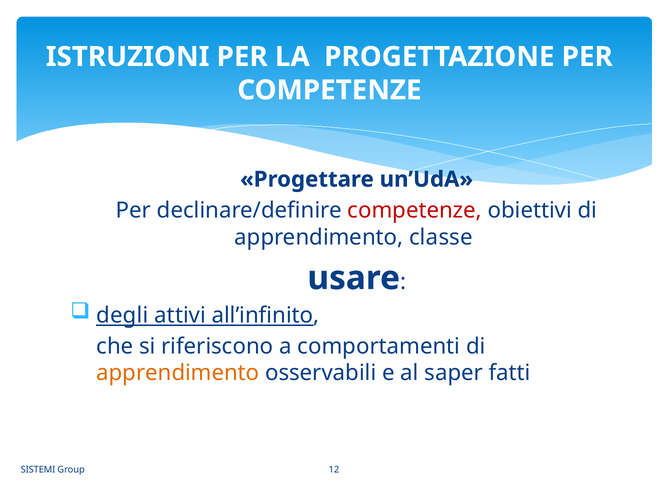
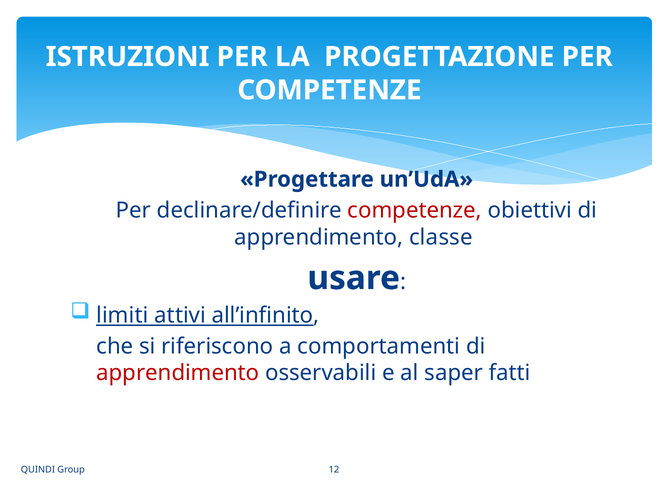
degli: degli -> limiti (122, 315)
apprendimento colour: orange -> red (178, 373)
SISTEMI: SISTEMI -> QUINDI (38, 470)
